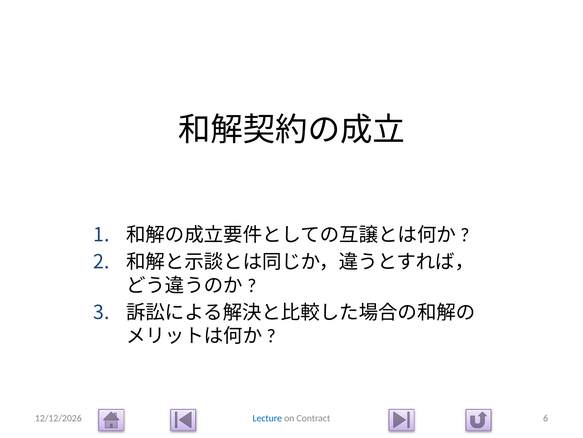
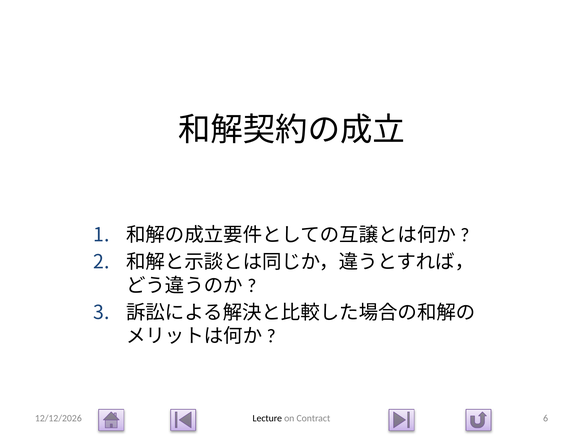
Lecture colour: blue -> black (267, 418)
